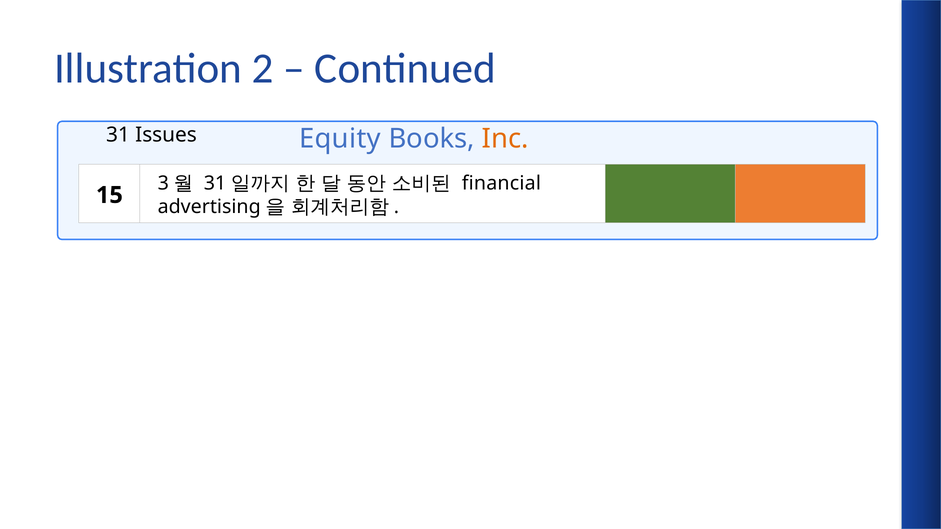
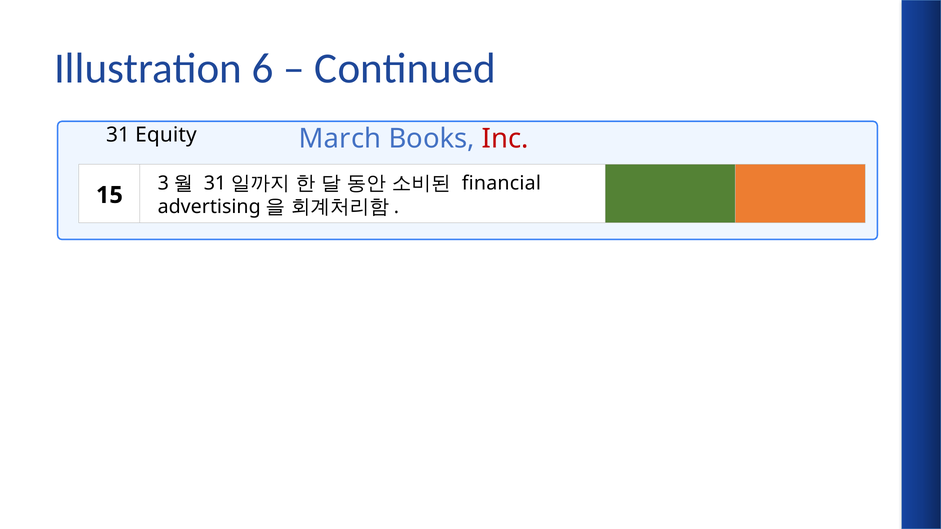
2: 2 -> 6 (263, 68)
Issues: Issues -> Equity (166, 135)
Equity: Equity -> March (340, 139)
Inc colour: orange -> red (505, 139)
